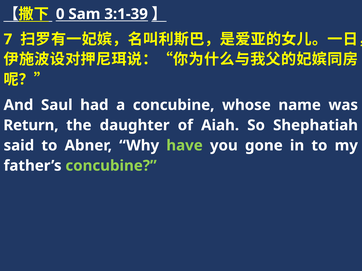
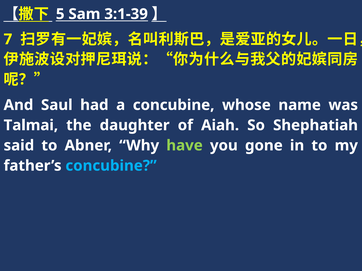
0: 0 -> 5 (60, 14)
Return: Return -> Talmai (31, 125)
concubine colour: light green -> light blue (111, 166)
